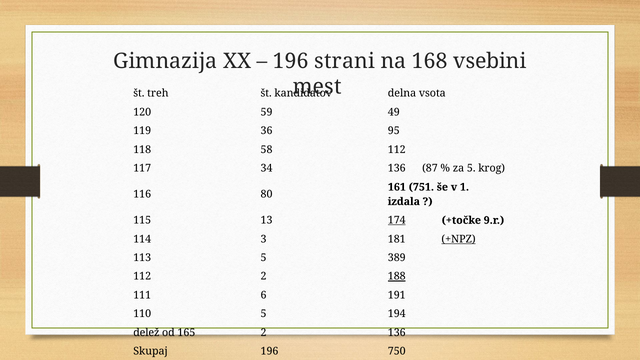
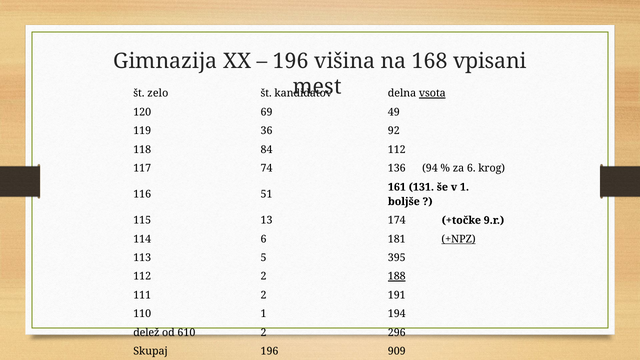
strani: strani -> višina (345, 61)
vsebini: vsebini -> vpisani (490, 61)
treh: treh -> zelo (158, 93)
vsota underline: none -> present (432, 93)
59: 59 -> 69 (267, 112)
95: 95 -> 92 (394, 131)
58: 58 -> 84 (267, 150)
34: 34 -> 74 (267, 168)
87: 87 -> 94 (430, 168)
za 5: 5 -> 6 (471, 168)
751: 751 -> 131 (421, 187)
80: 80 -> 51 (267, 194)
izdala: izdala -> boljše (404, 202)
174 underline: present -> none (397, 220)
114 3: 3 -> 6 (264, 239)
389: 389 -> 395 (397, 258)
111 6: 6 -> 2 (264, 295)
110 5: 5 -> 1 (264, 314)
165: 165 -> 610 (186, 333)
2 136: 136 -> 296 (397, 333)
750: 750 -> 909 (397, 351)
